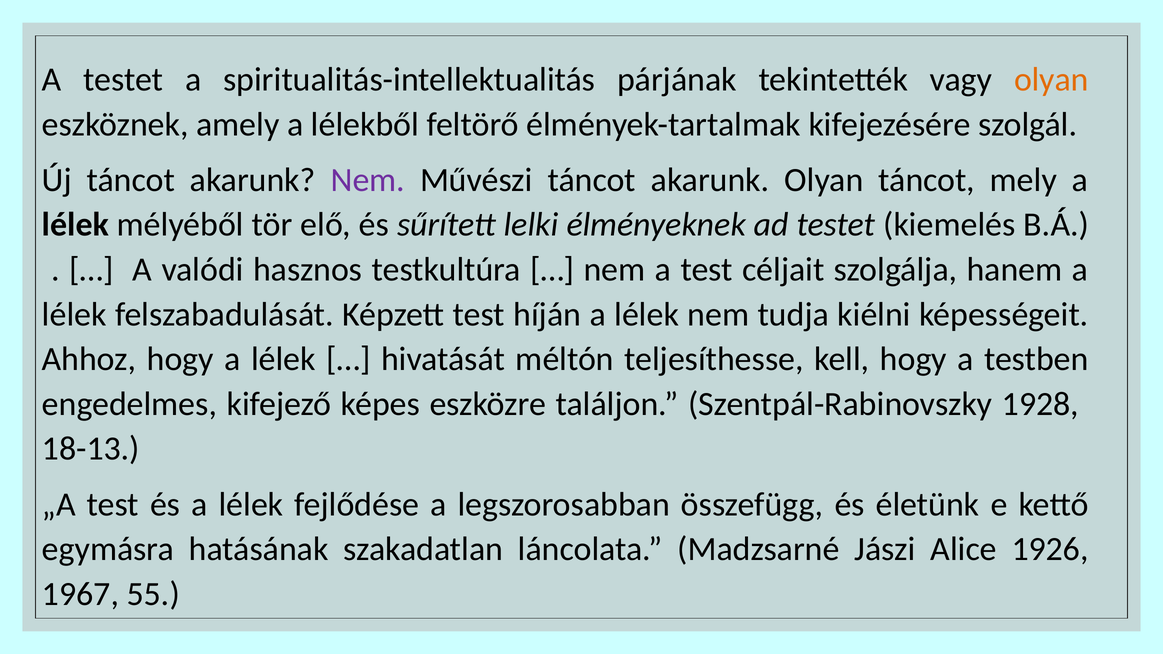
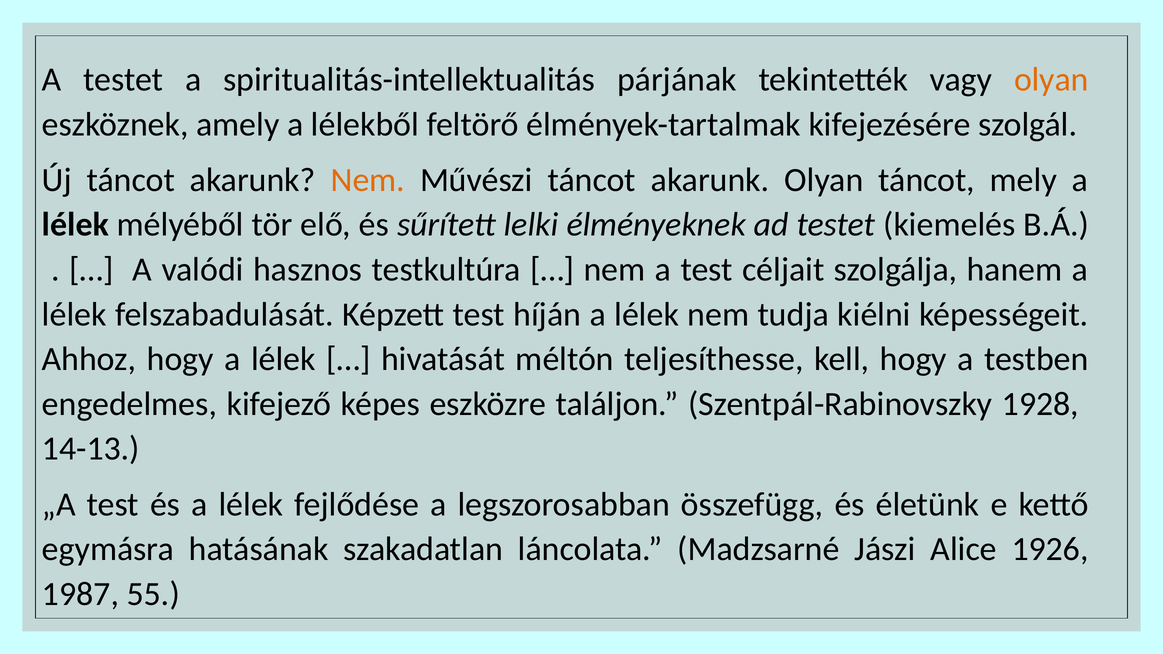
Nem colour: purple -> orange (368, 180)
18-13: 18-13 -> 14-13 (91, 449)
1967: 1967 -> 1987 (80, 594)
